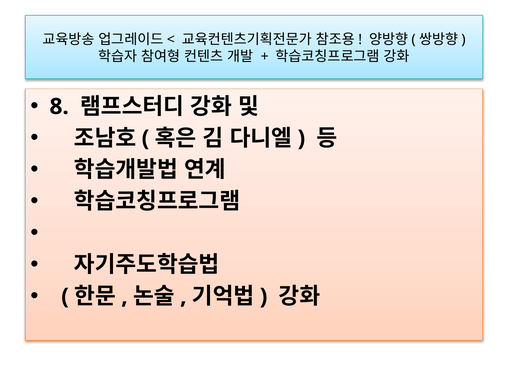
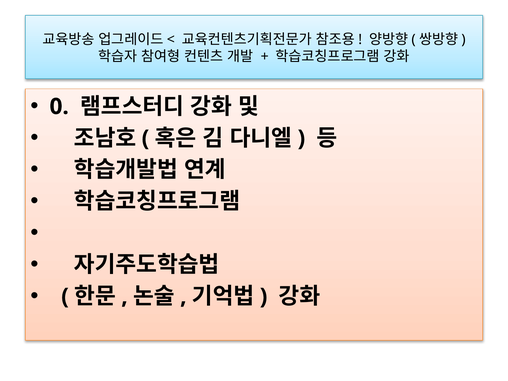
8: 8 -> 0 (59, 107)
